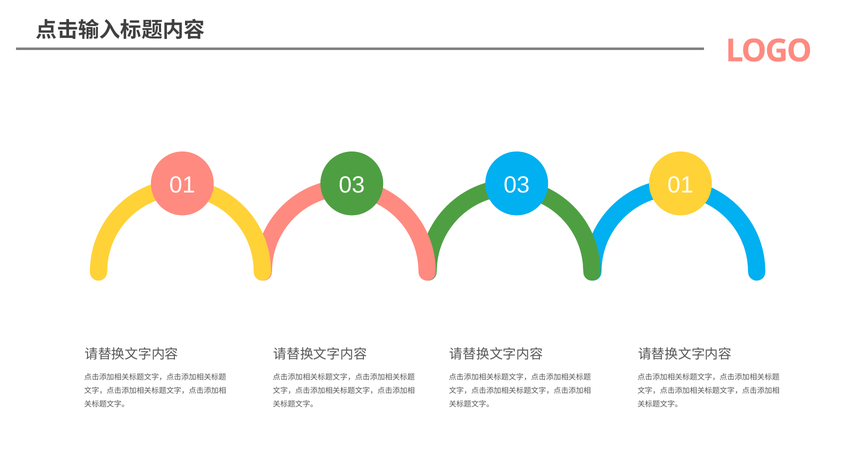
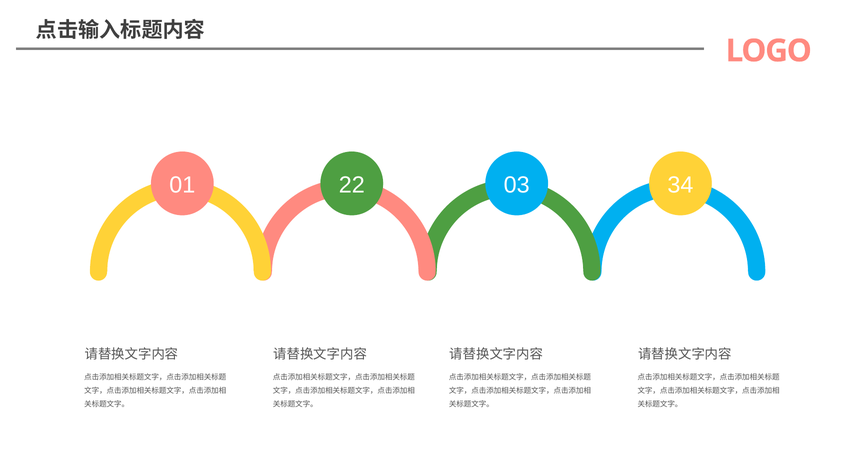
01 03: 03 -> 22 (352, 185)
03 01: 01 -> 34 (680, 185)
